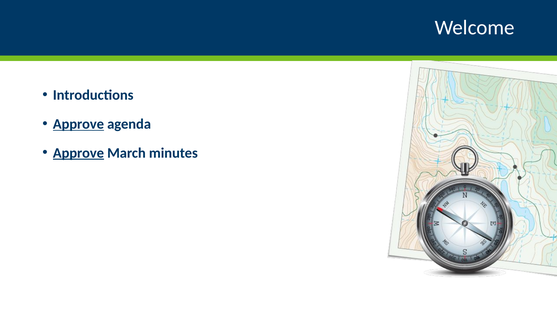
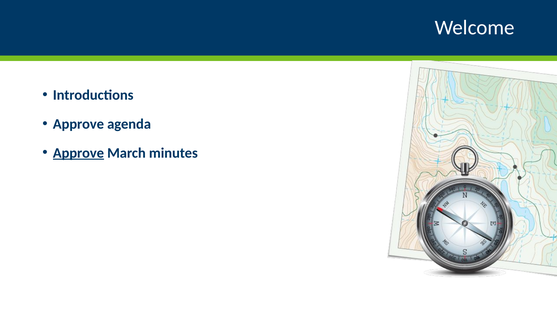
Approve underline: present -> none (78, 124)
